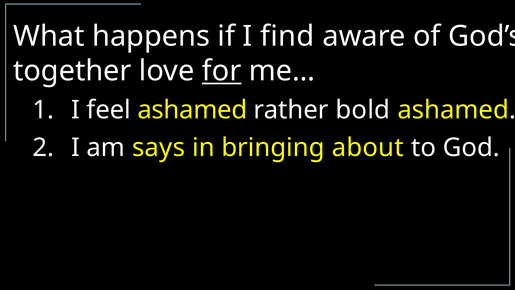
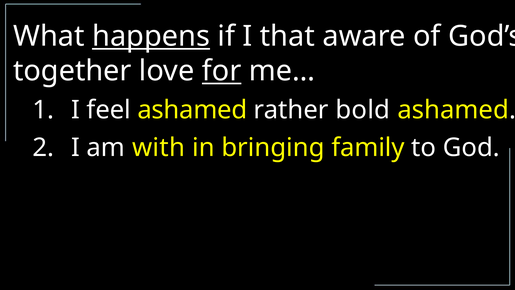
happens underline: none -> present (151, 36)
find: find -> that (287, 36)
says: says -> with (159, 147)
about: about -> family (368, 147)
